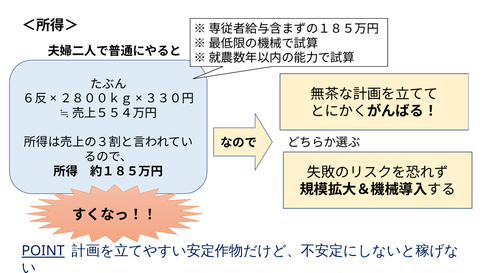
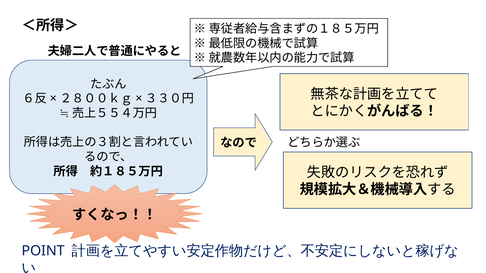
POINT underline: present -> none (43, 251)
